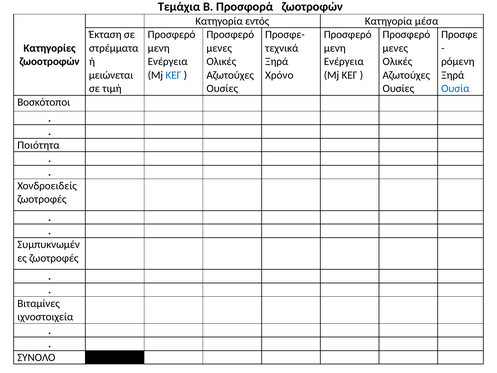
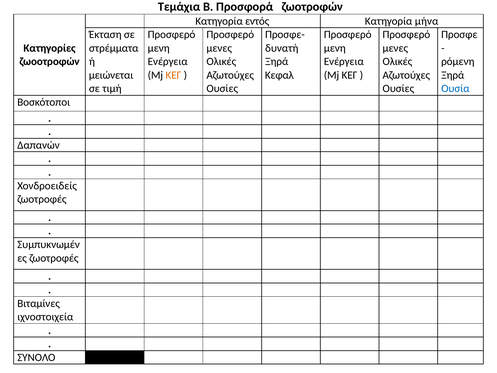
μέσα: μέσα -> μήνα (427, 21)
τεχνικά: τεχνικά -> δυνατή (282, 48)
ΚΕΓ colour: blue -> orange (173, 75)
Χρόνο: Χρόνο -> Κεφαλ (279, 75)
Ποιότητα: Ποιότητα -> Δαπανών (38, 145)
